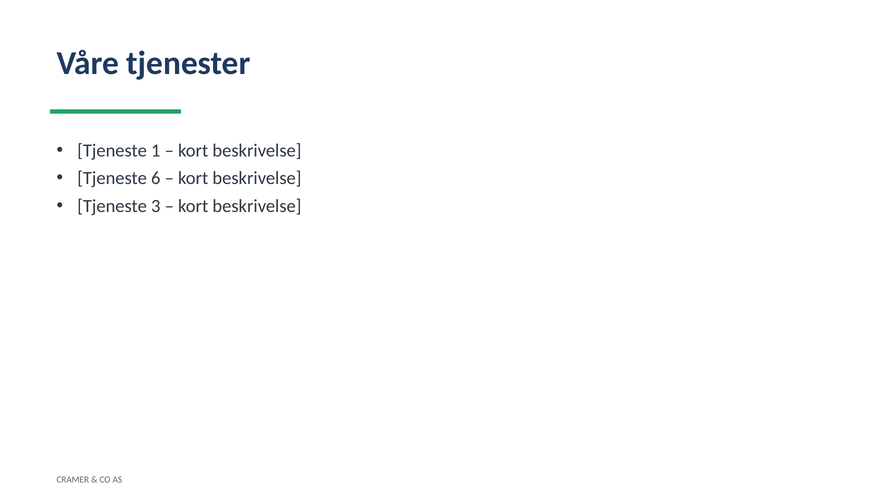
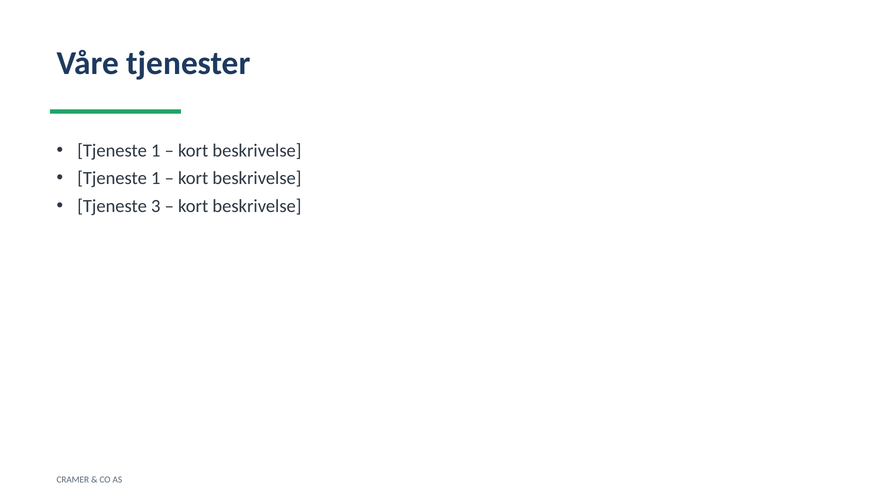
6: 6 -> 1 (156, 178)
